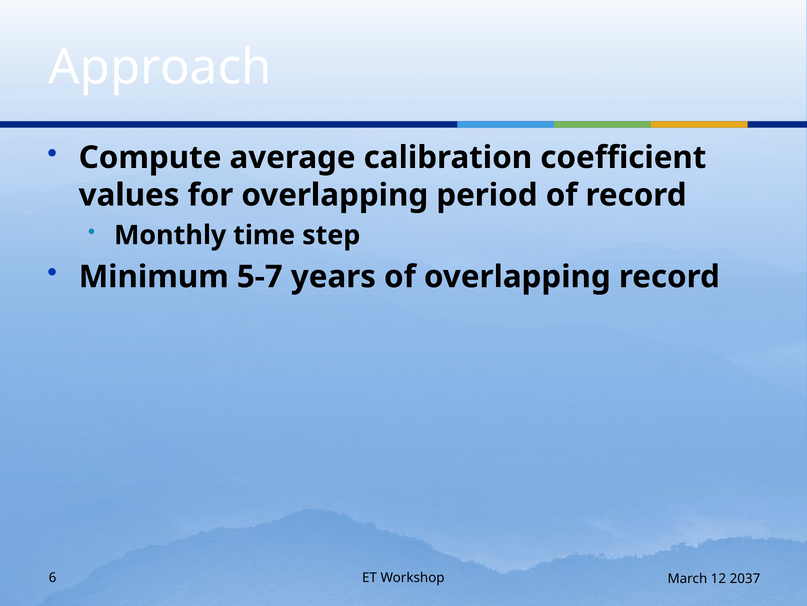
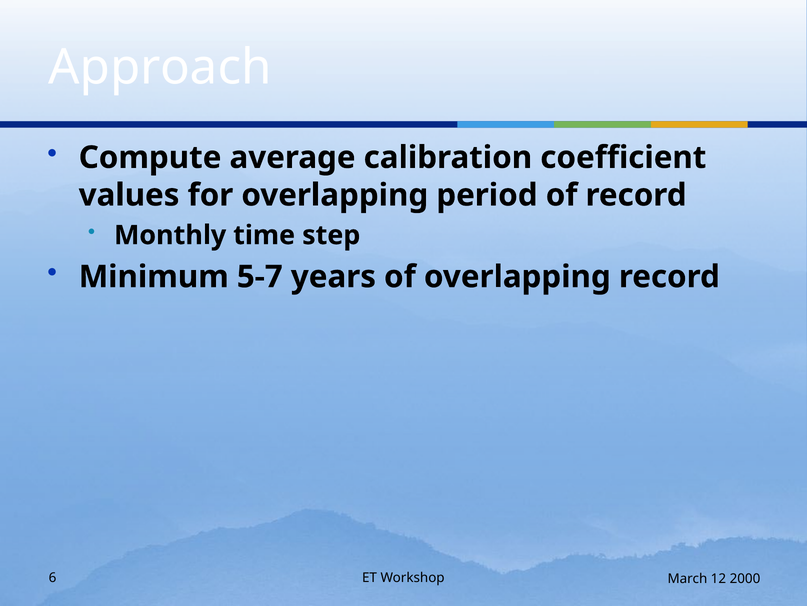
2037: 2037 -> 2000 (745, 578)
